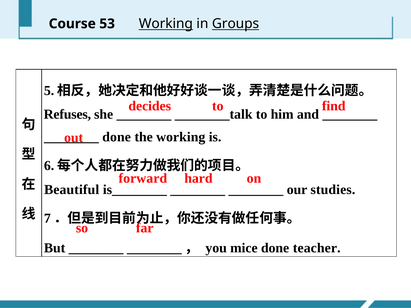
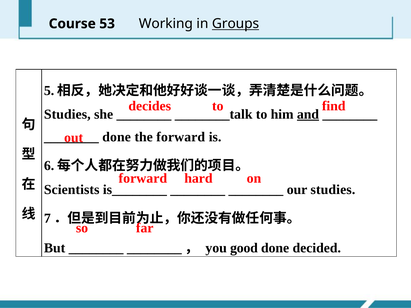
Working underline: present -> none (166, 24)
Refuses: Refuses -> Studies (67, 114)
and underline: none -> present (308, 114)
the working: working -> forward (181, 137)
Beautiful: Beautiful -> Scientists (72, 190)
mice: mice -> good (244, 248)
teacher: teacher -> decided (317, 248)
